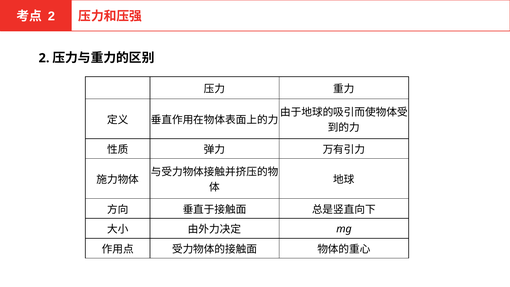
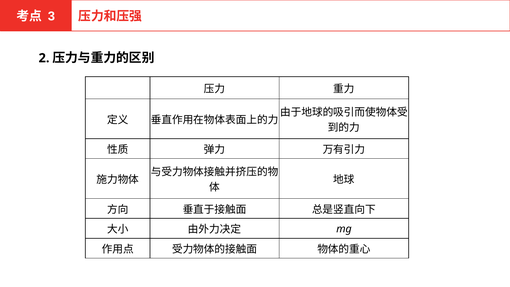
2: 2 -> 3 (51, 16)
